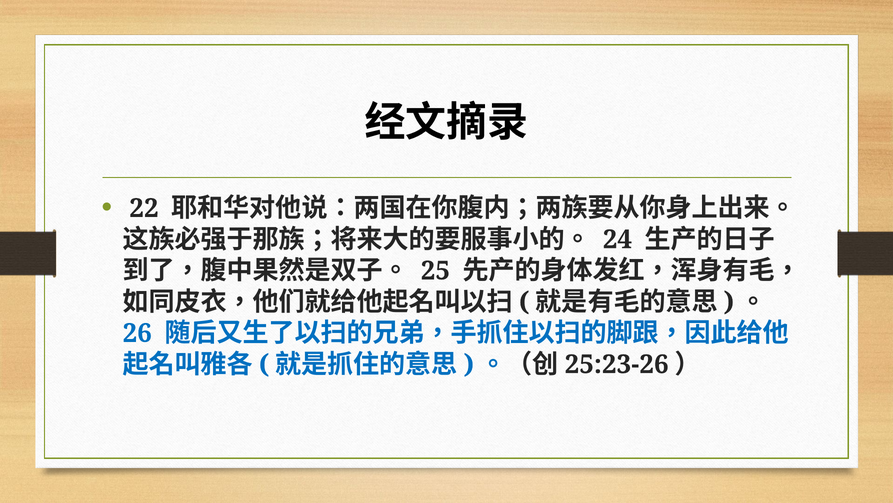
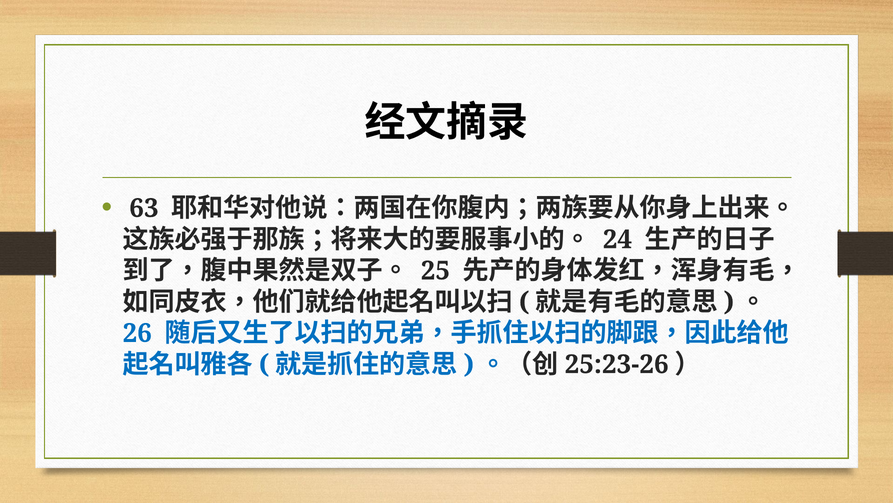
22: 22 -> 63 (144, 208)
